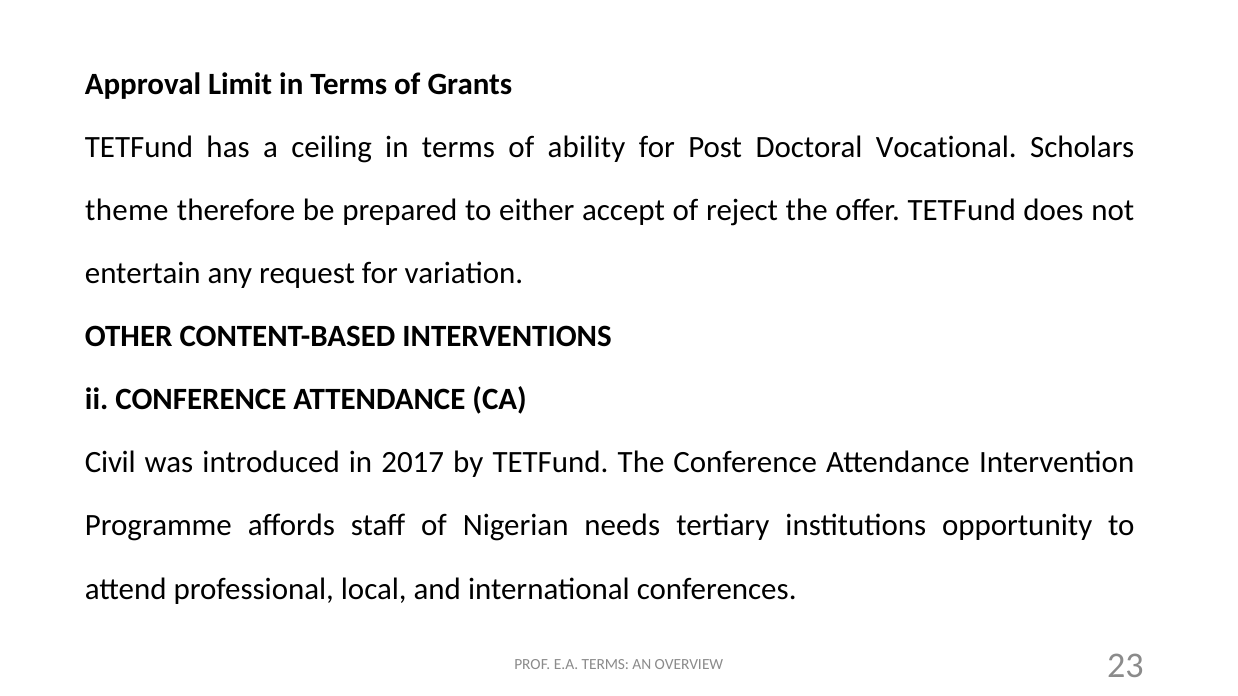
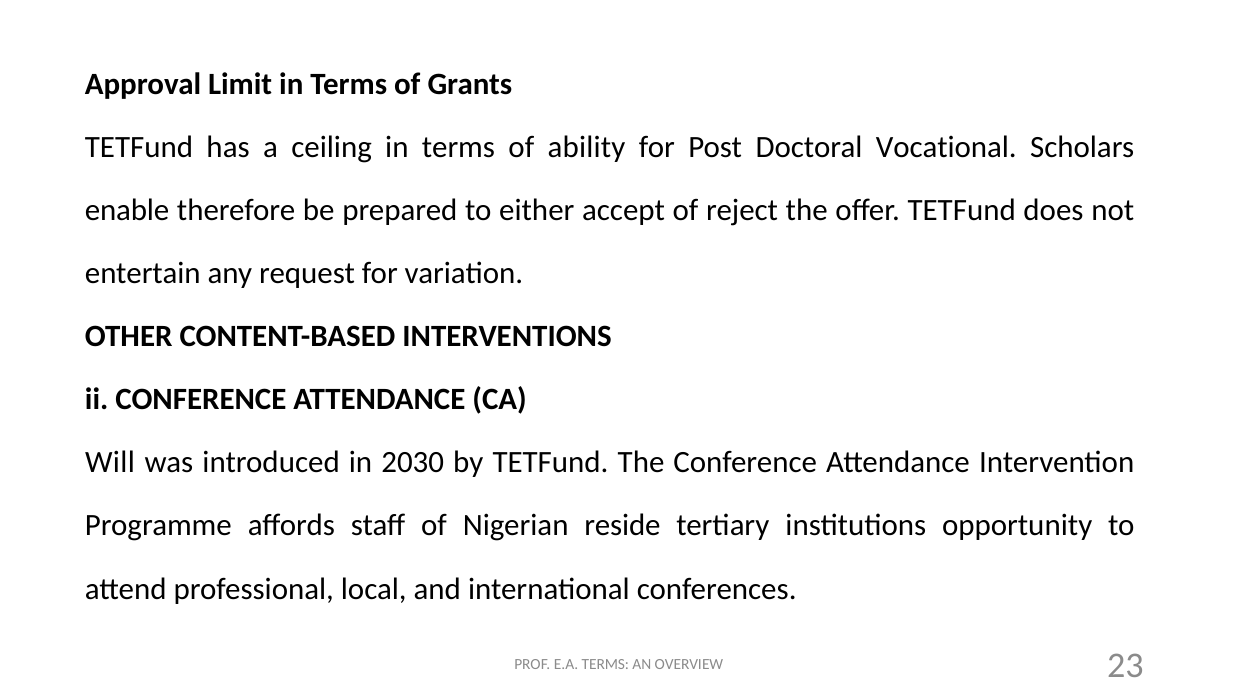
theme: theme -> enable (127, 210)
Civil: Civil -> Will (110, 463)
2017: 2017 -> 2030 (413, 463)
needs: needs -> reside (622, 526)
